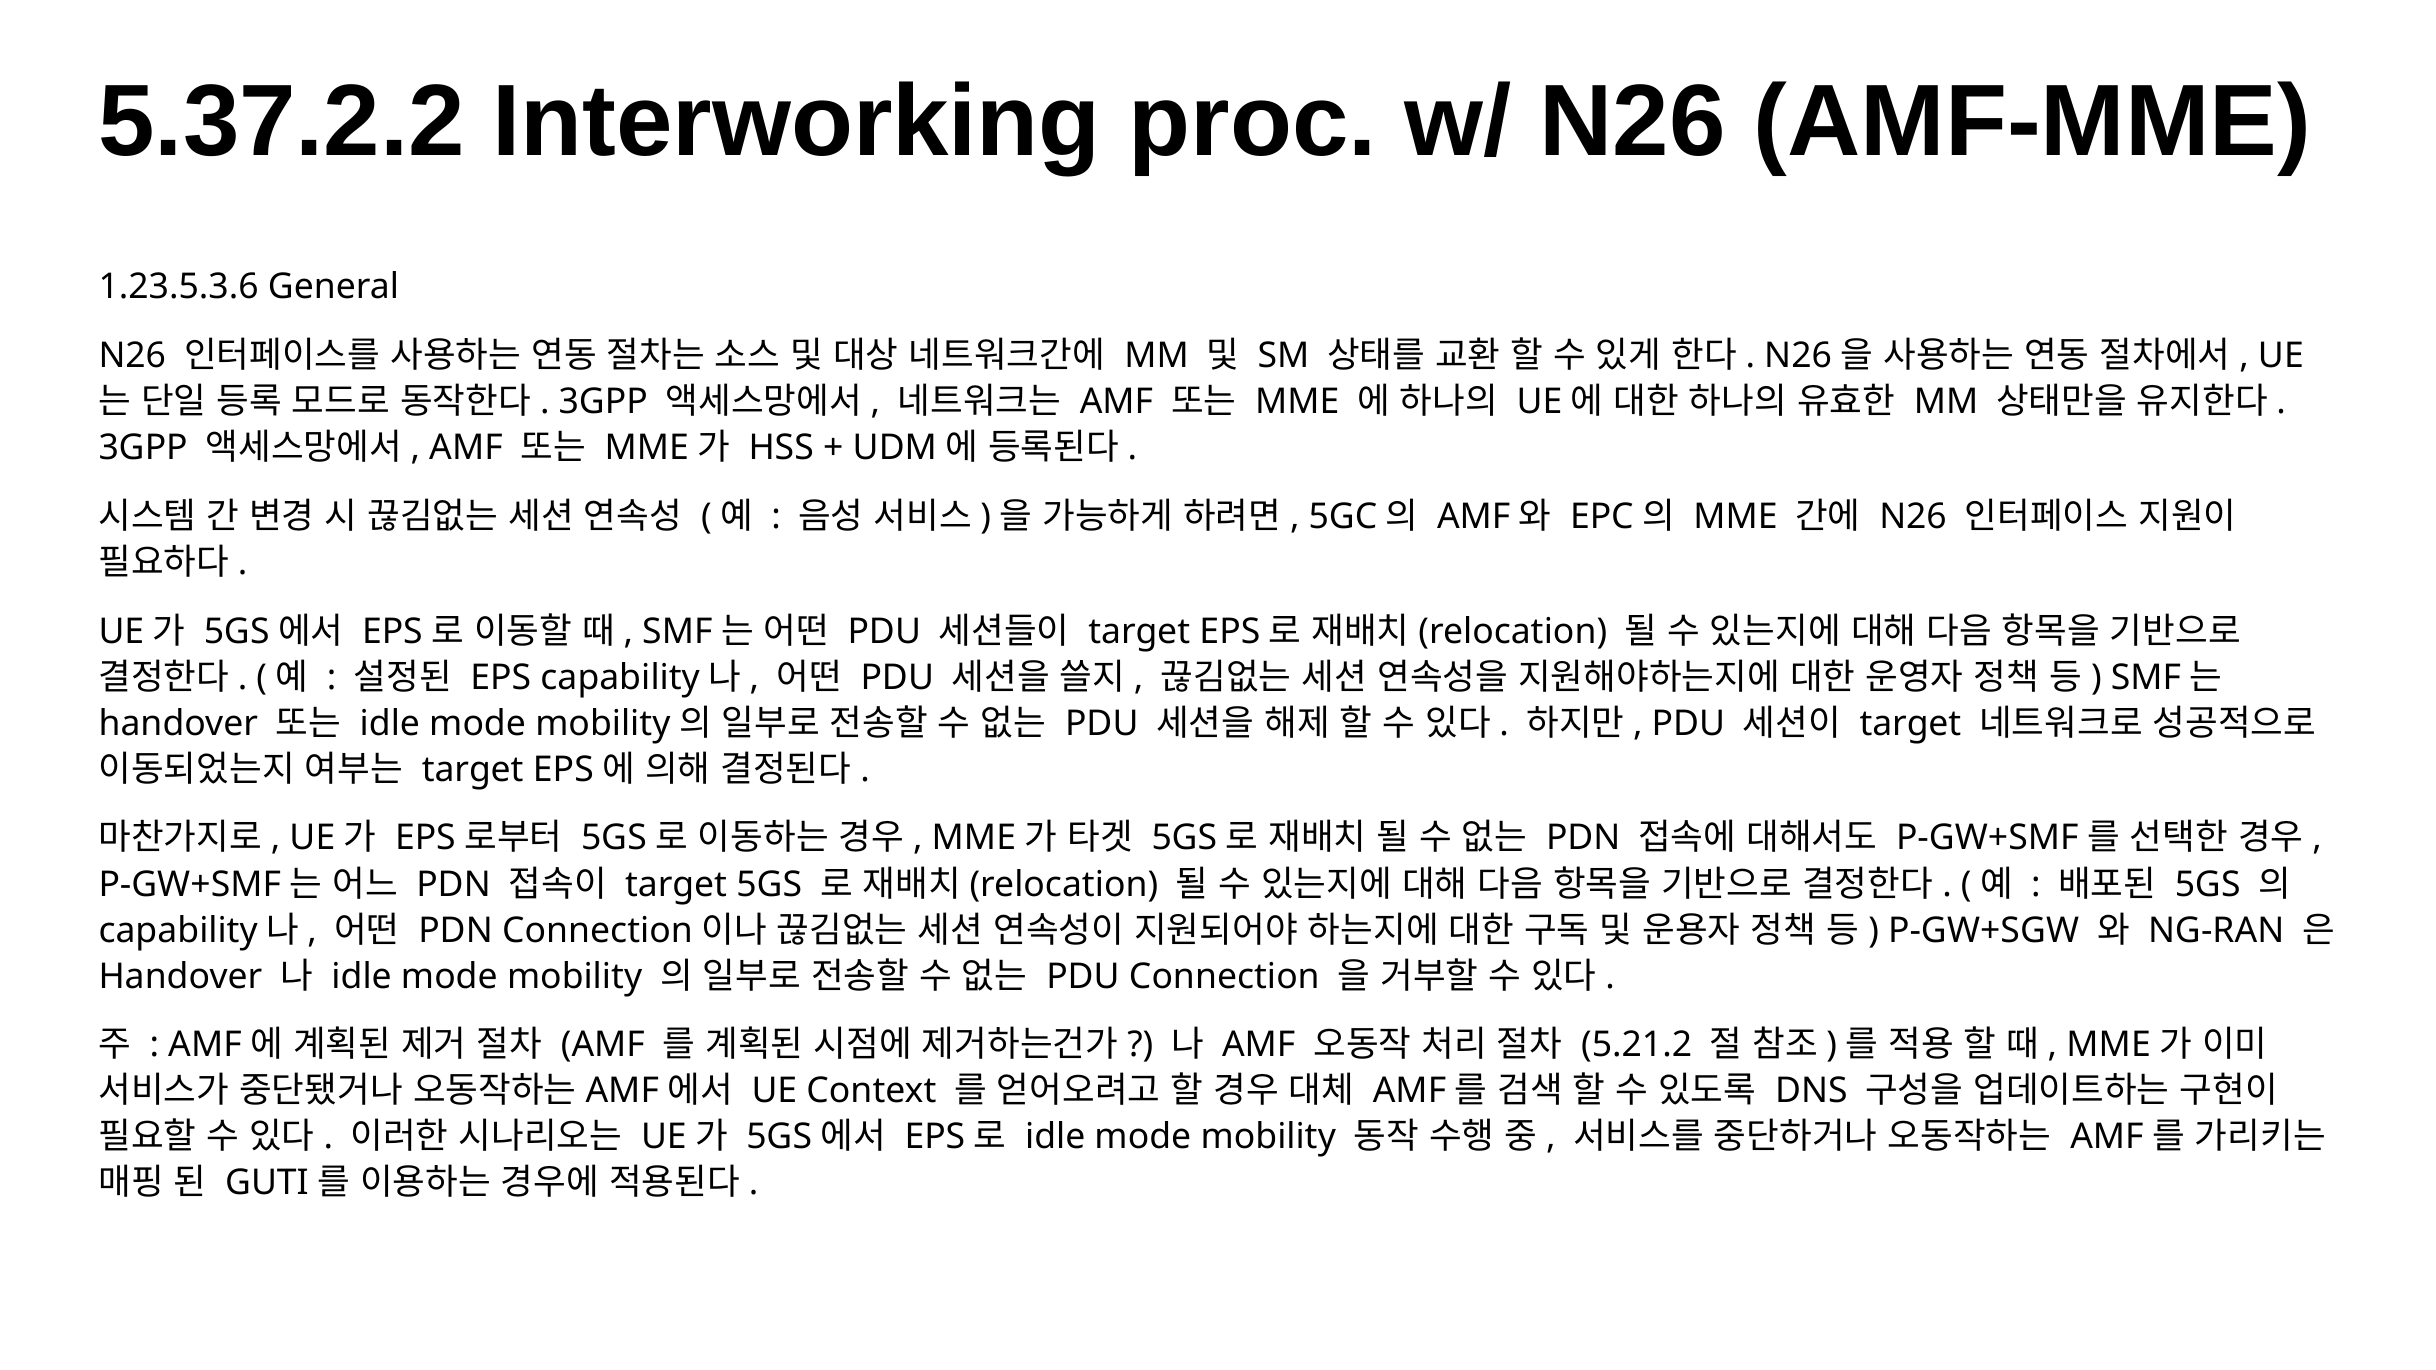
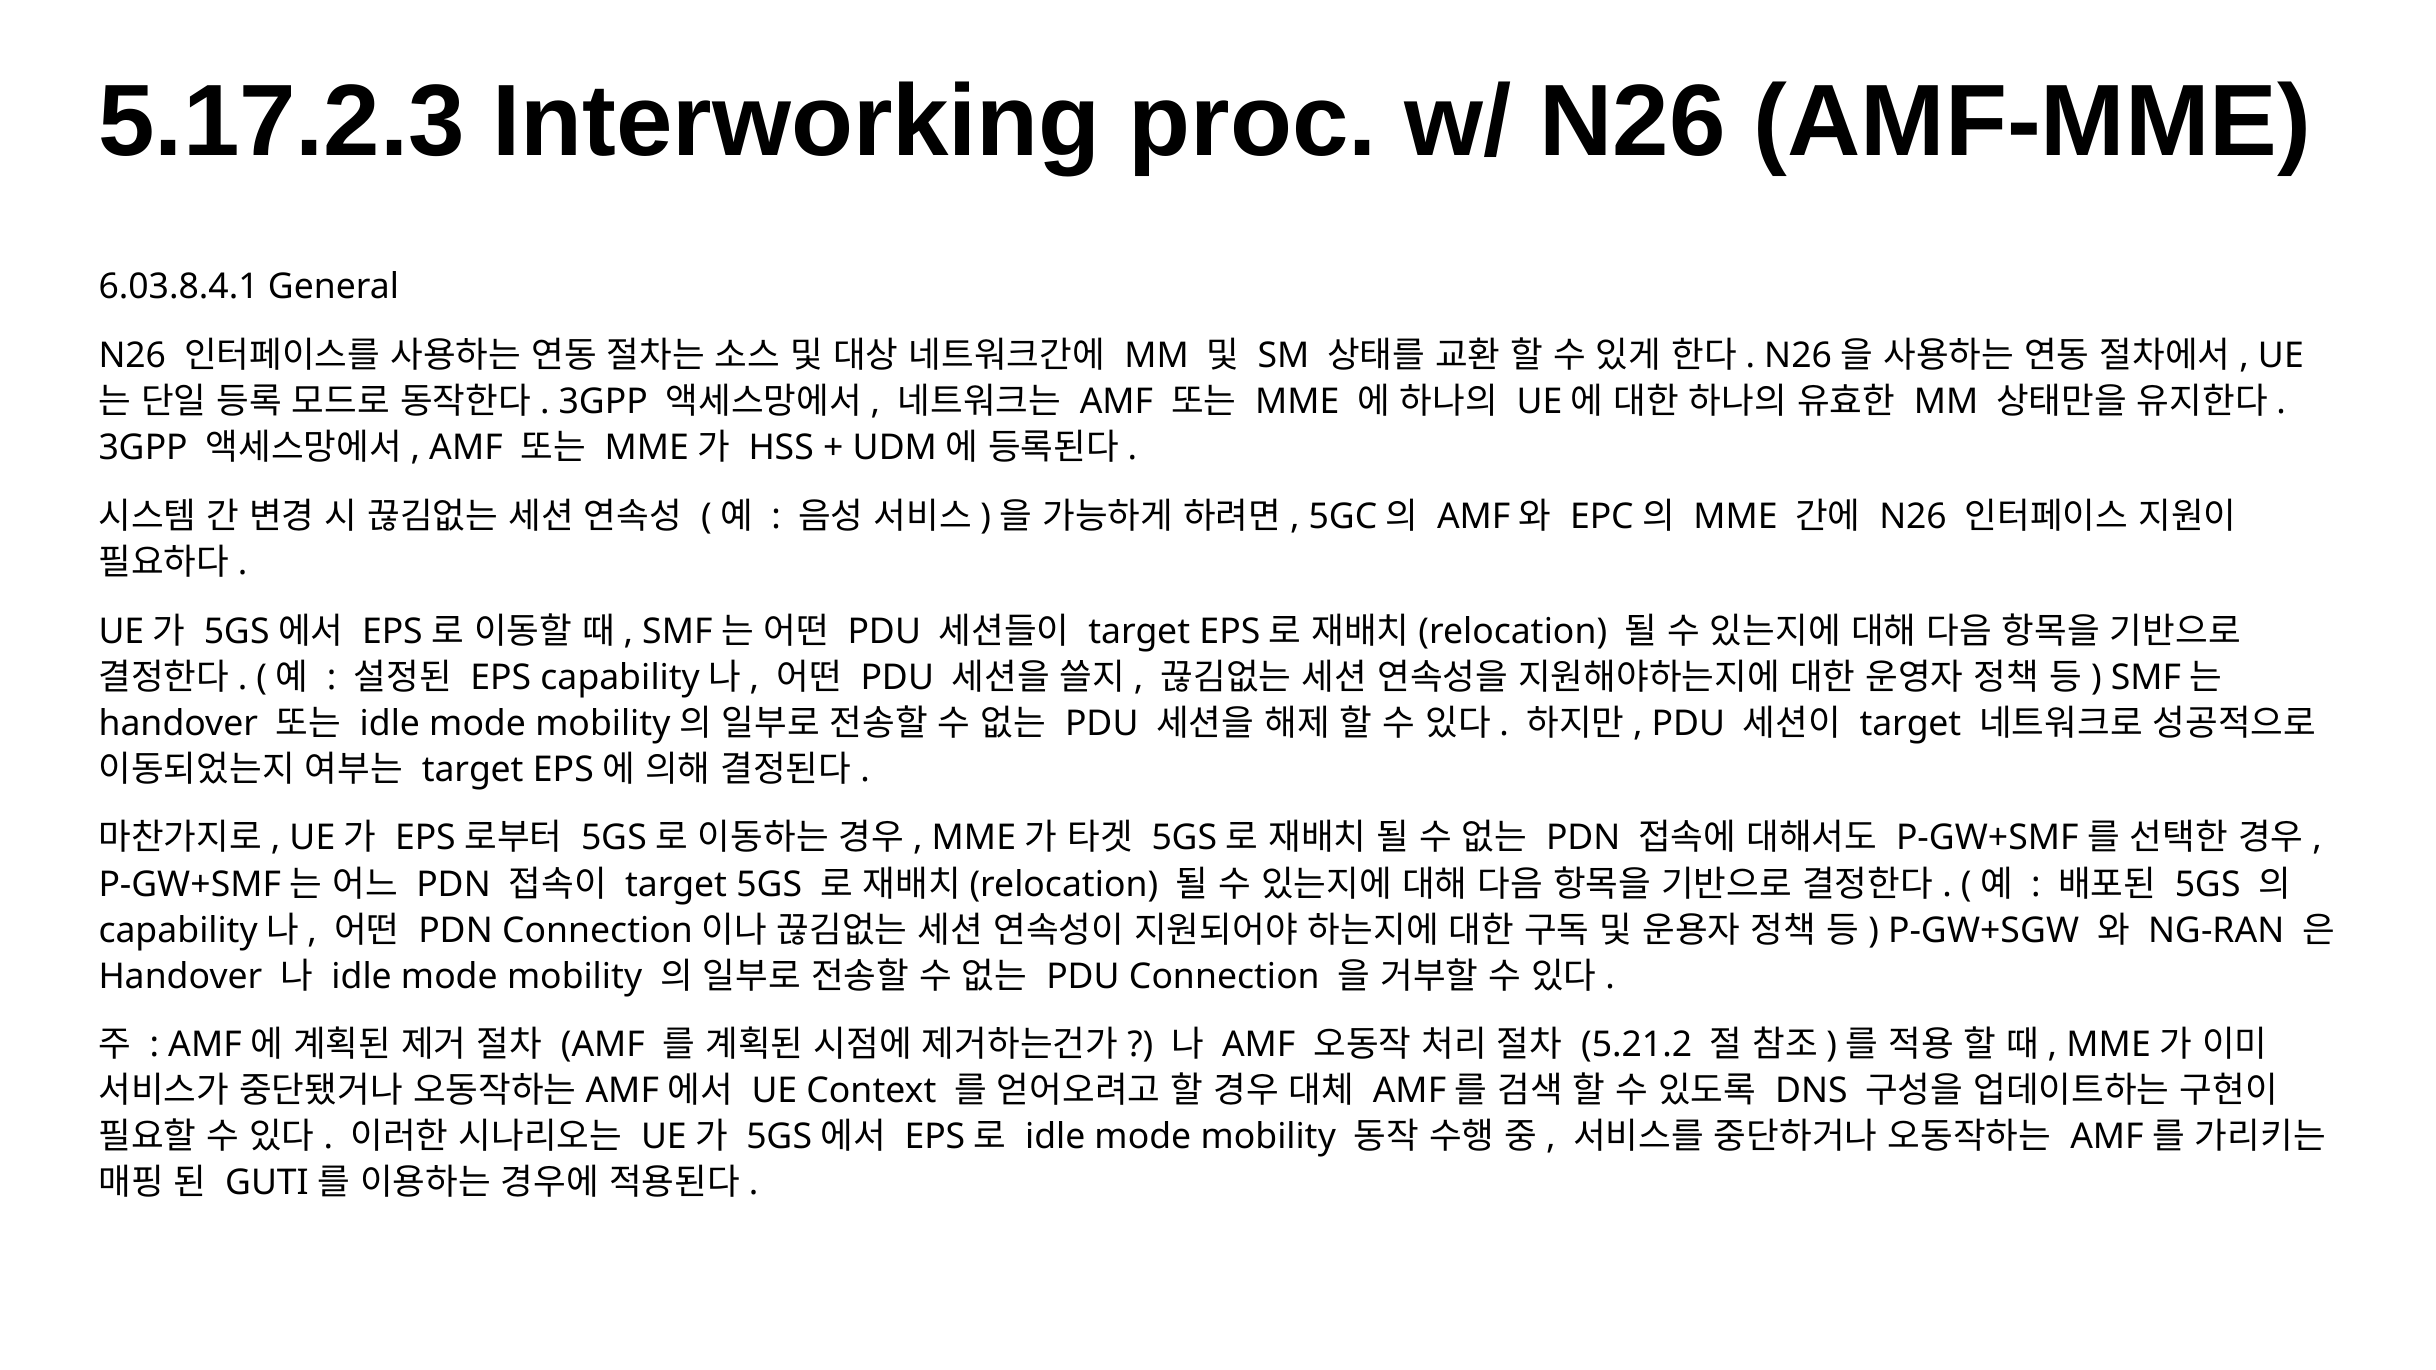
5.37.2.2: 5.37.2.2 -> 5.17.2.3 (282, 122)
1.23.5.3.6: 1.23.5.3.6 -> 6.03.8.4.1 (179, 287)
